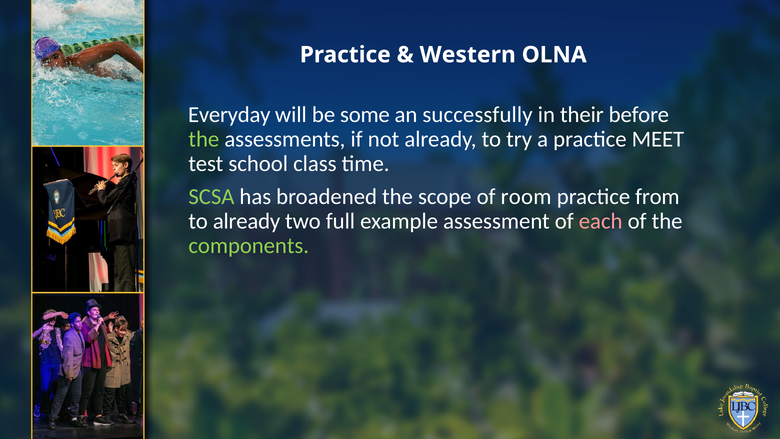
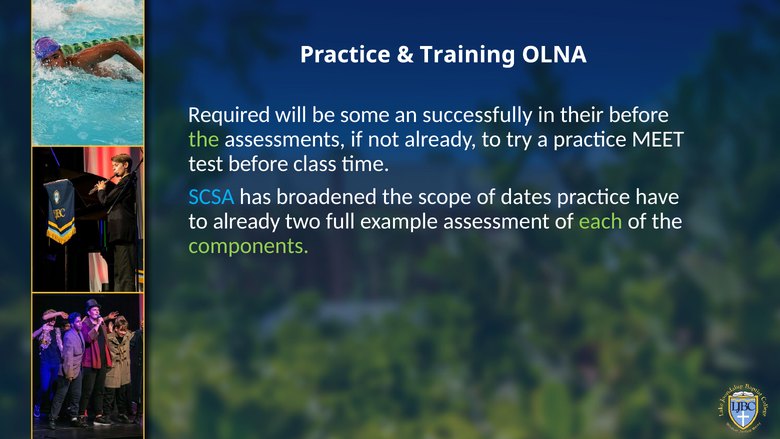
Western: Western -> Training (468, 55)
Everyday: Everyday -> Required (229, 115)
test school: school -> before (258, 164)
SCSA colour: light green -> light blue (211, 196)
room: room -> dates (526, 196)
from: from -> have (657, 196)
each colour: pink -> light green (601, 221)
